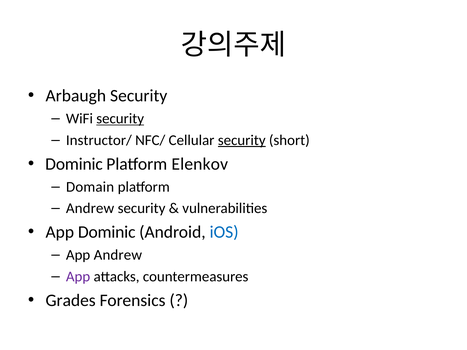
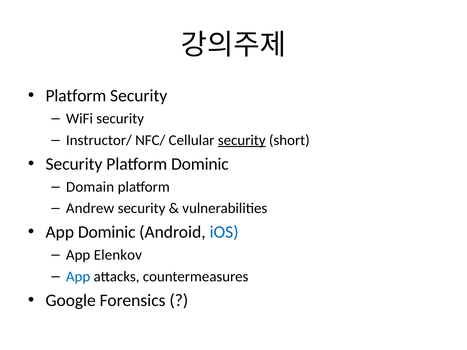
Arbaugh: Arbaugh -> Platform (76, 96)
security underline: present -> none (120, 119)
Dominic: Dominic -> Security (74, 164)
Platform Elenkov: Elenkov -> Dominic (200, 164)
App Andrew: Andrew -> Elenkov (118, 255)
App colour: purple -> blue (78, 277)
Grades: Grades -> Google (71, 301)
